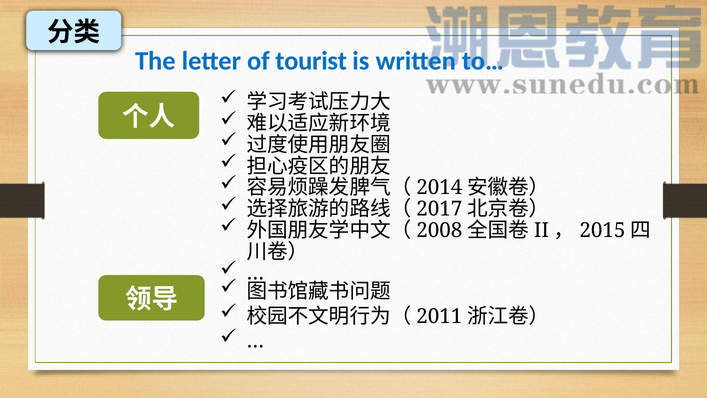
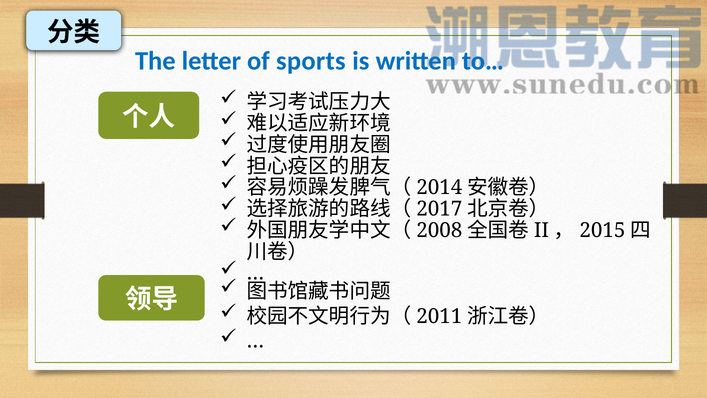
tourist: tourist -> sports (311, 61)
